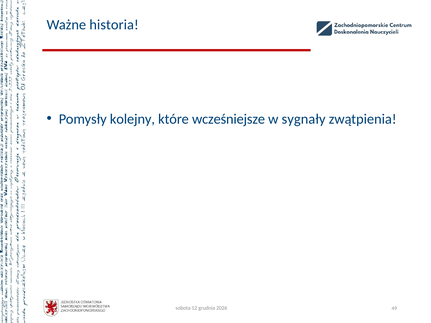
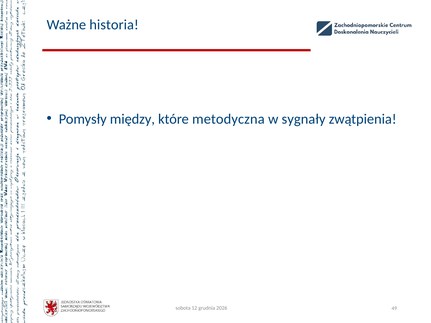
kolejny: kolejny -> między (132, 119)
wcześniejsze: wcześniejsze -> metodyczna (228, 119)
